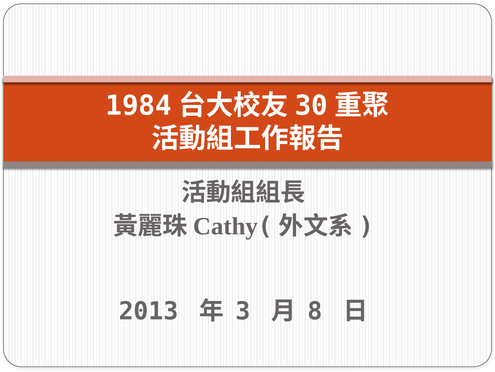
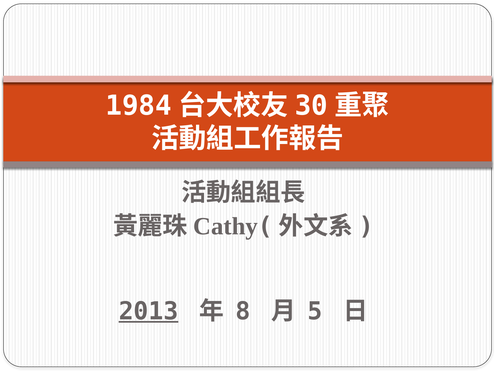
2013 underline: none -> present (149, 311)
3: 3 -> 8 (243, 311)
8: 8 -> 5 (315, 311)
